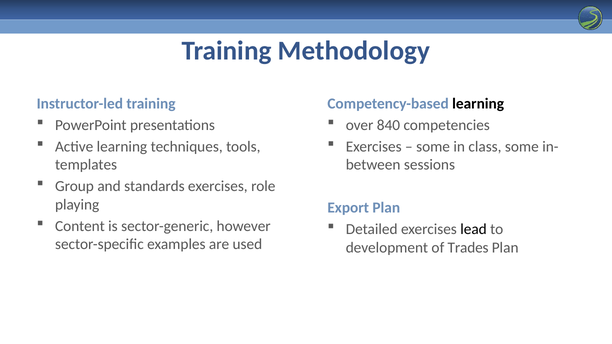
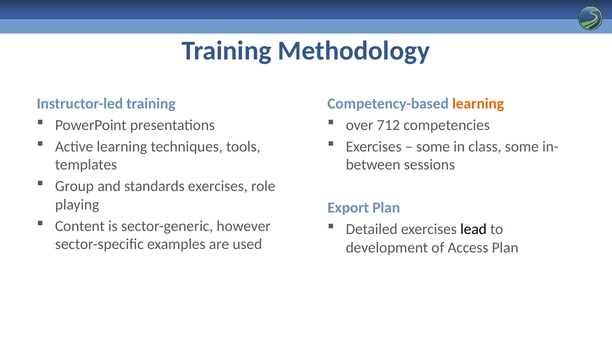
learning colour: black -> orange (478, 104)
840: 840 -> 712 (388, 125)
Trades: Trades -> Access (468, 248)
